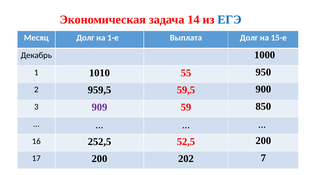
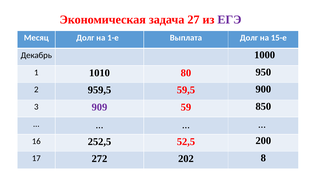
14: 14 -> 27 (193, 20)
ЕГЭ colour: blue -> purple (229, 20)
55: 55 -> 80 (186, 73)
17 200: 200 -> 272 (99, 159)
7: 7 -> 8 (263, 158)
